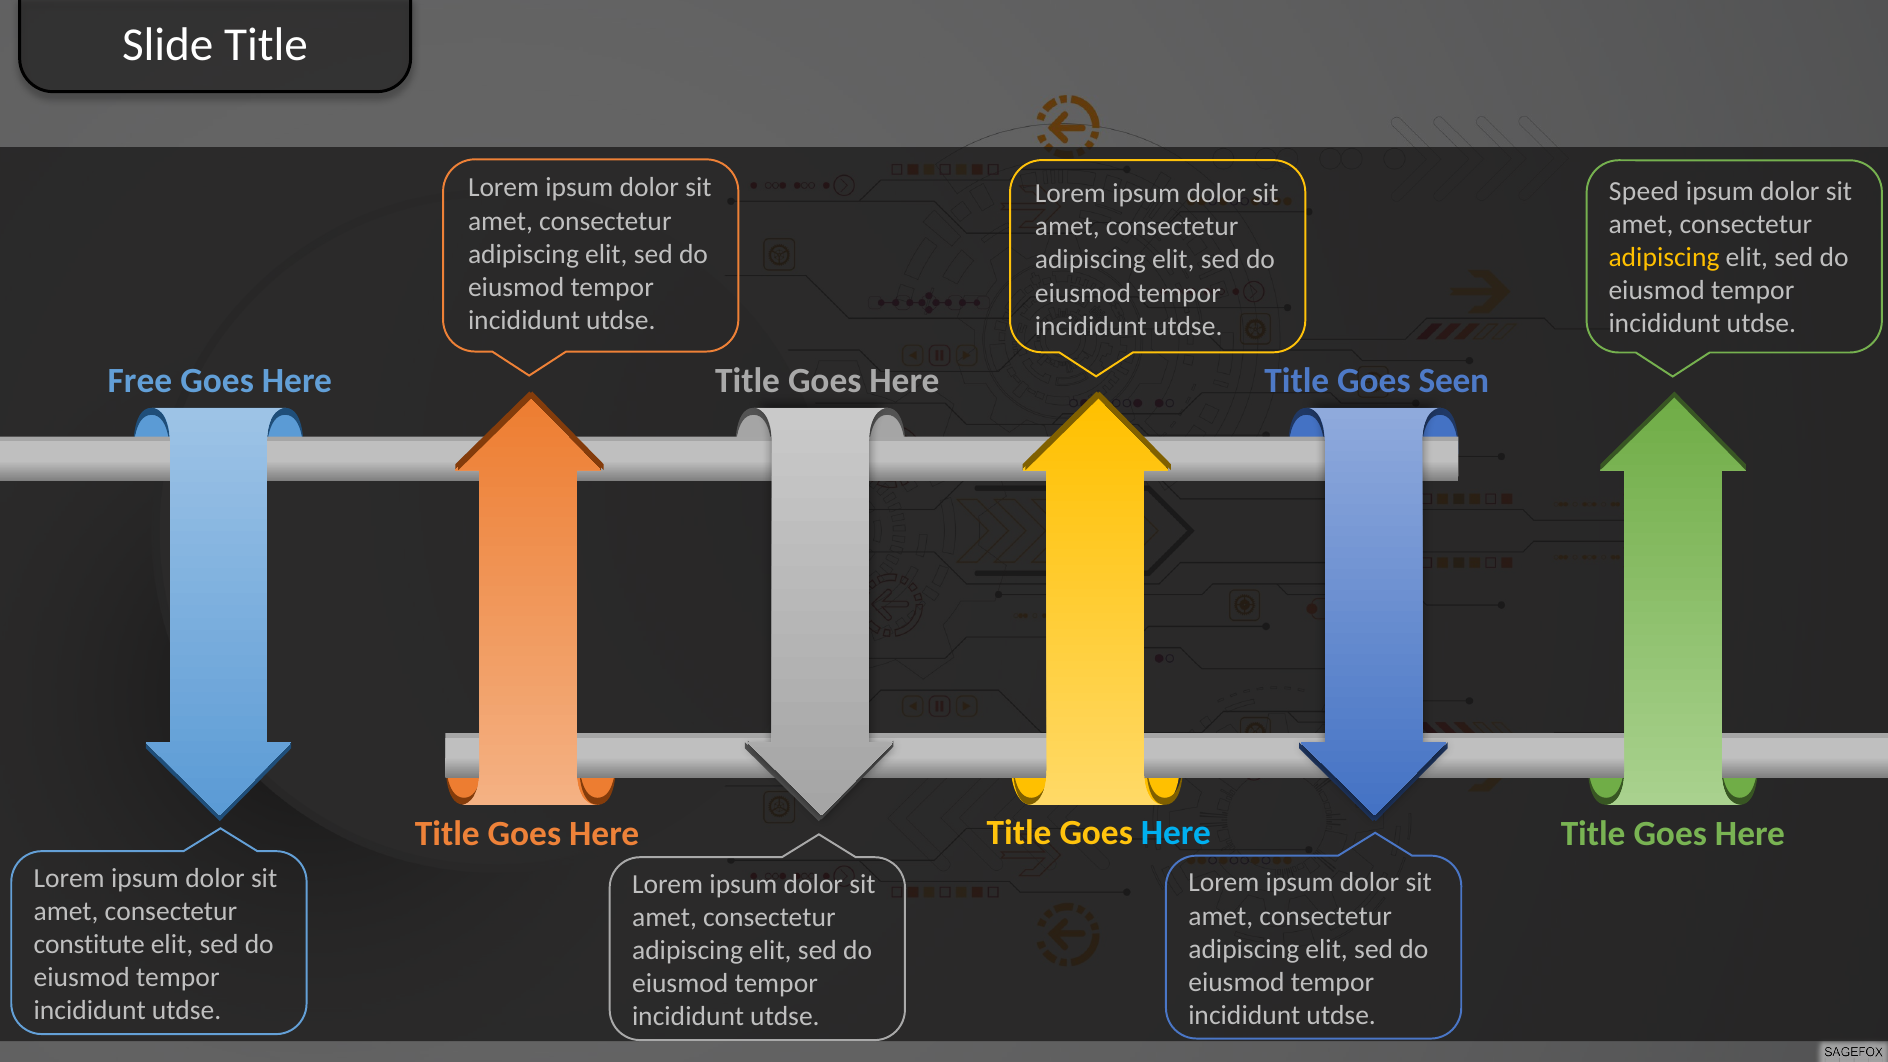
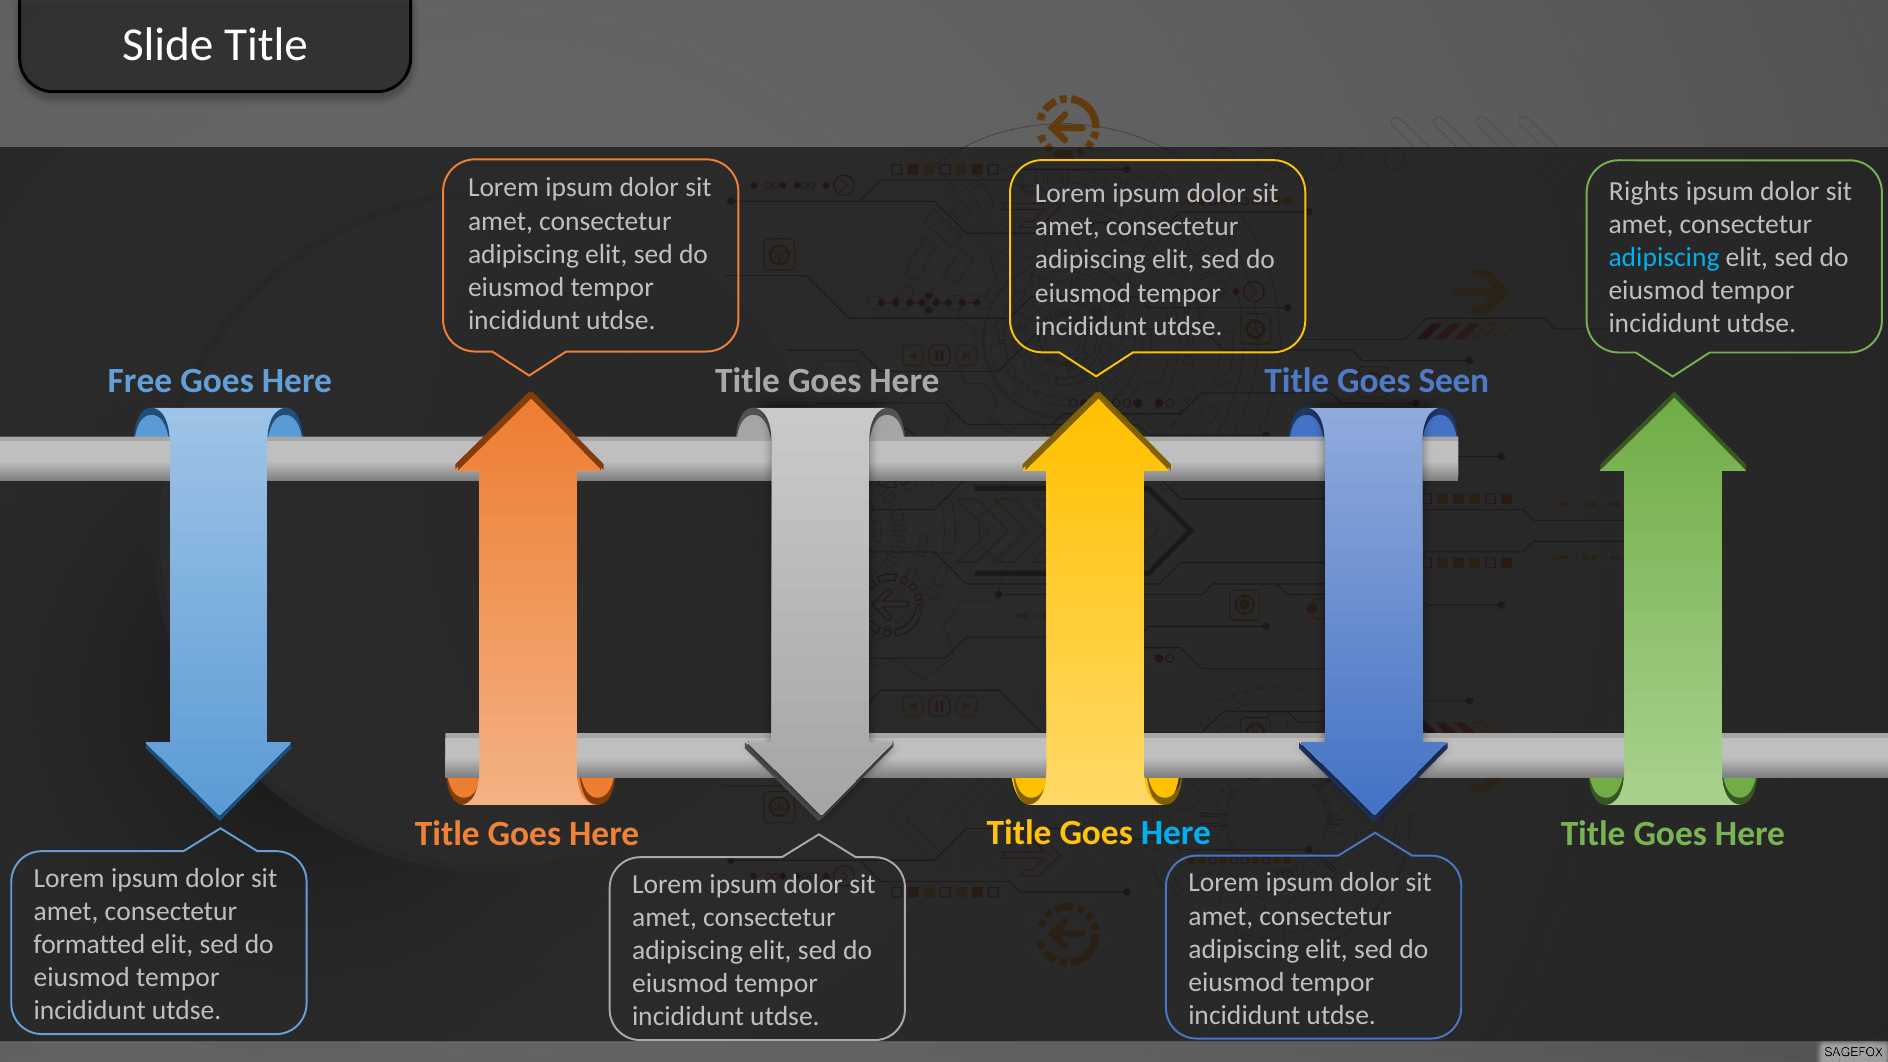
Speed: Speed -> Rights (1644, 191)
adipiscing colour: yellow -> light blue (1664, 257)
constitute: constitute -> formatted (89, 945)
